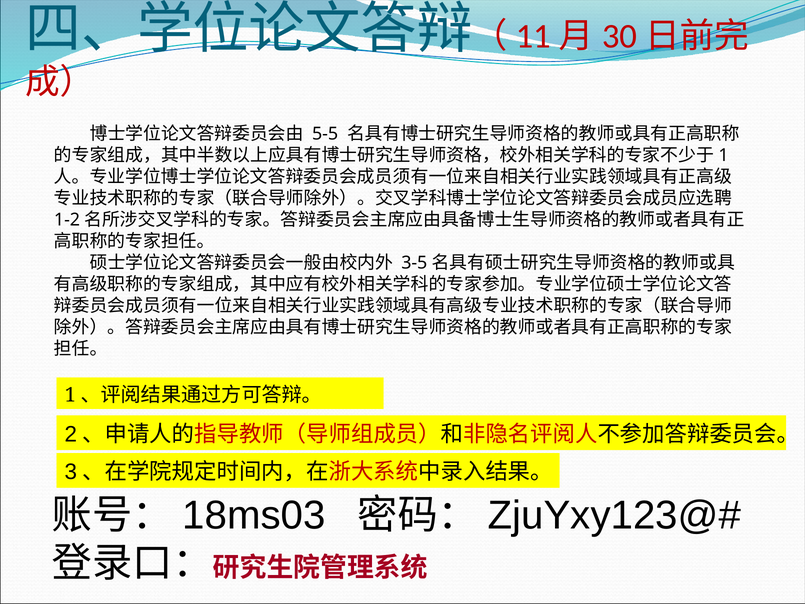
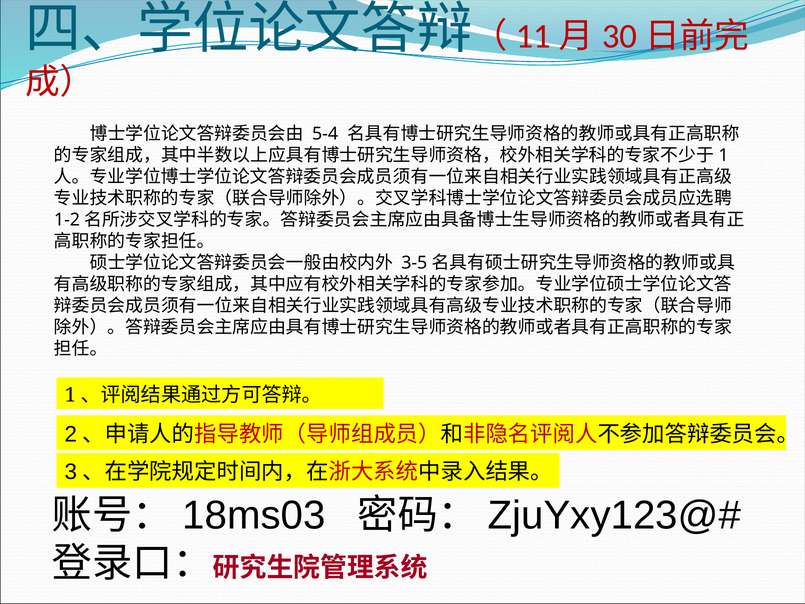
5-5: 5-5 -> 5-4 (325, 134)
